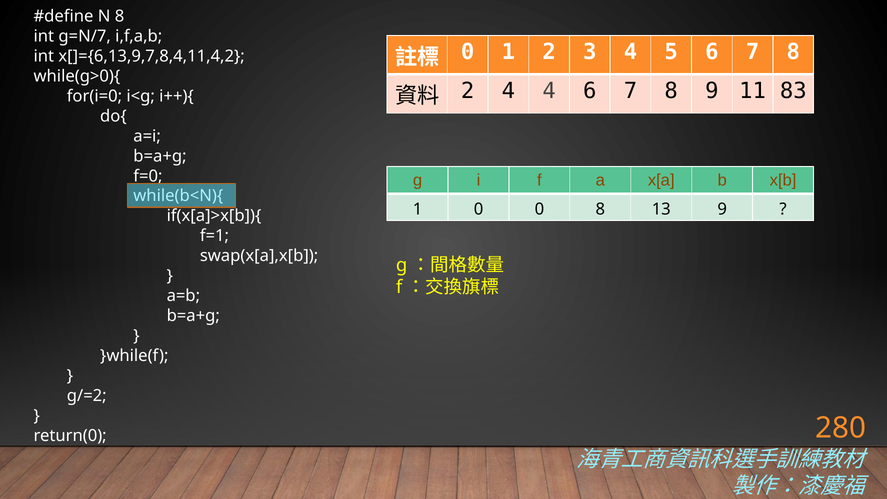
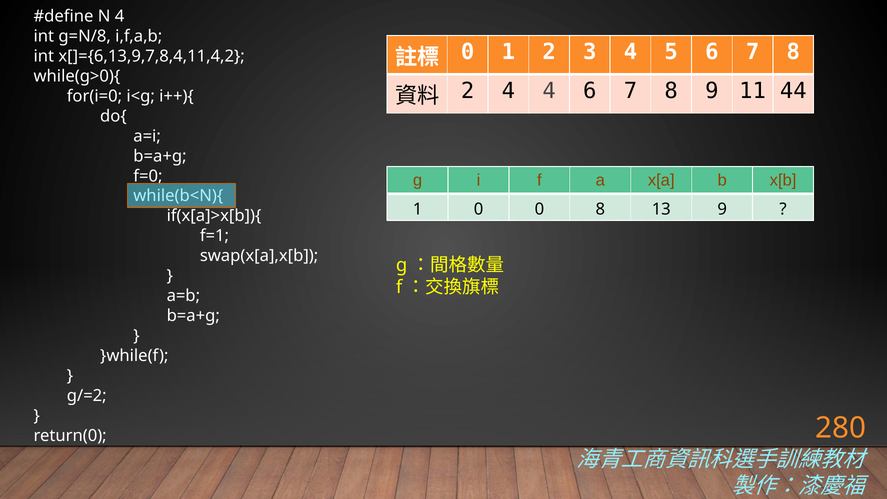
N 8: 8 -> 4 (120, 16)
g=N/7: g=N/7 -> g=N/8 (85, 36)
83: 83 -> 44 (793, 91)
